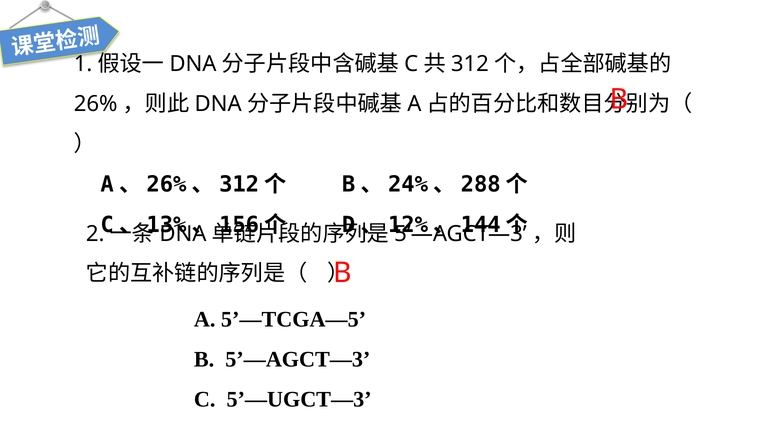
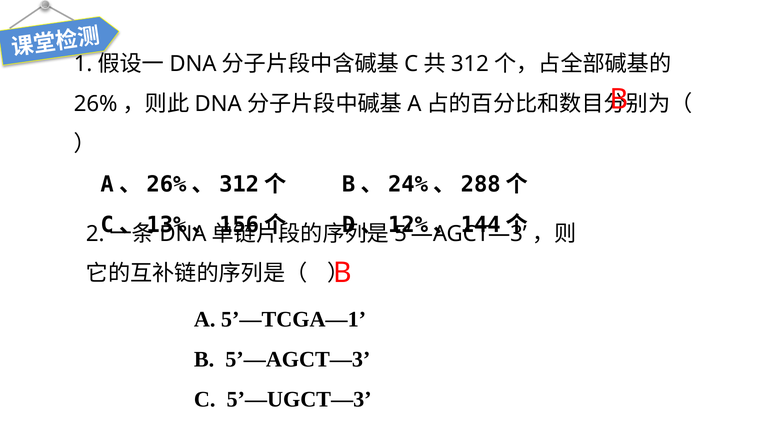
5’—TCGA—5: 5’—TCGA—5 -> 5’—TCGA—1 (294, 319)
